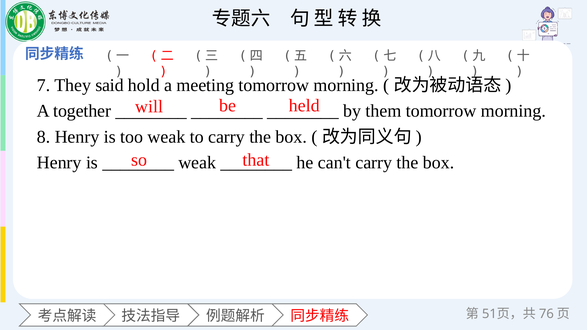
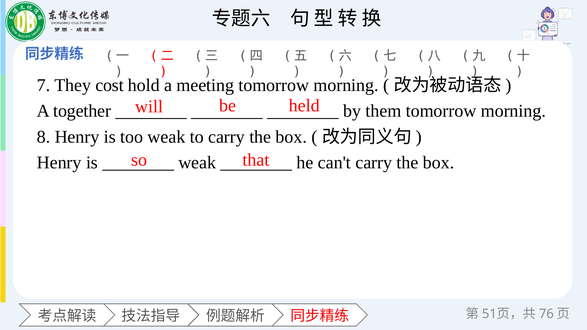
said: said -> cost (110, 85)
